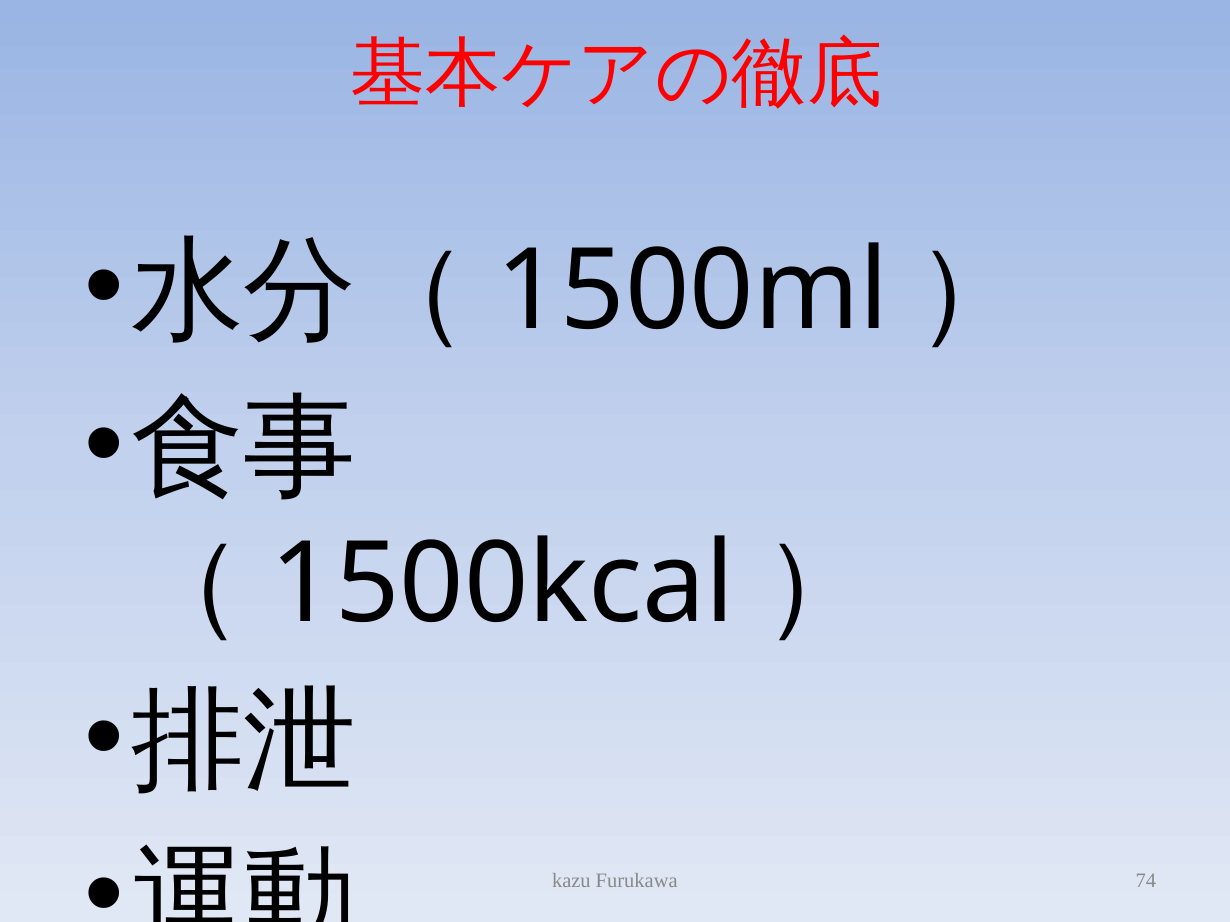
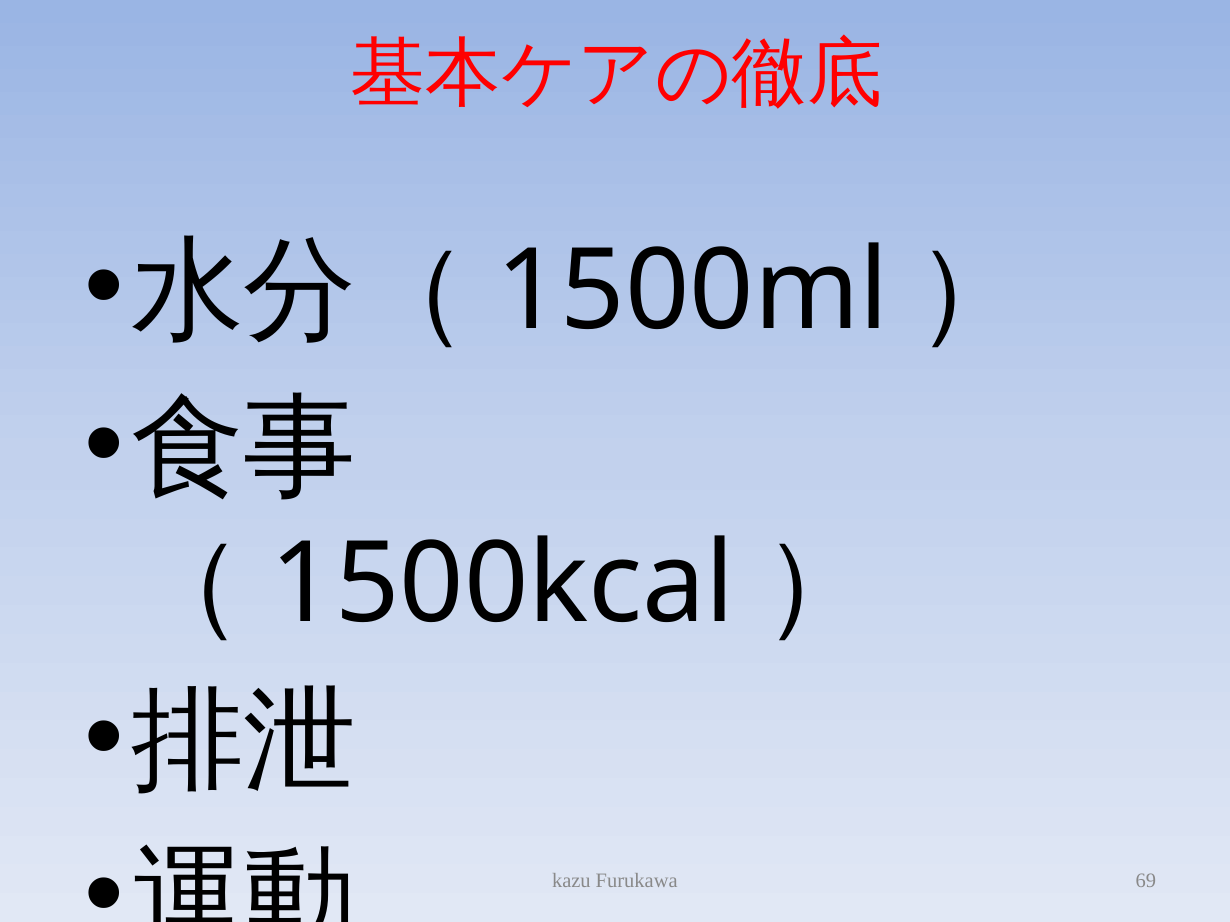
74: 74 -> 69 (1146, 881)
